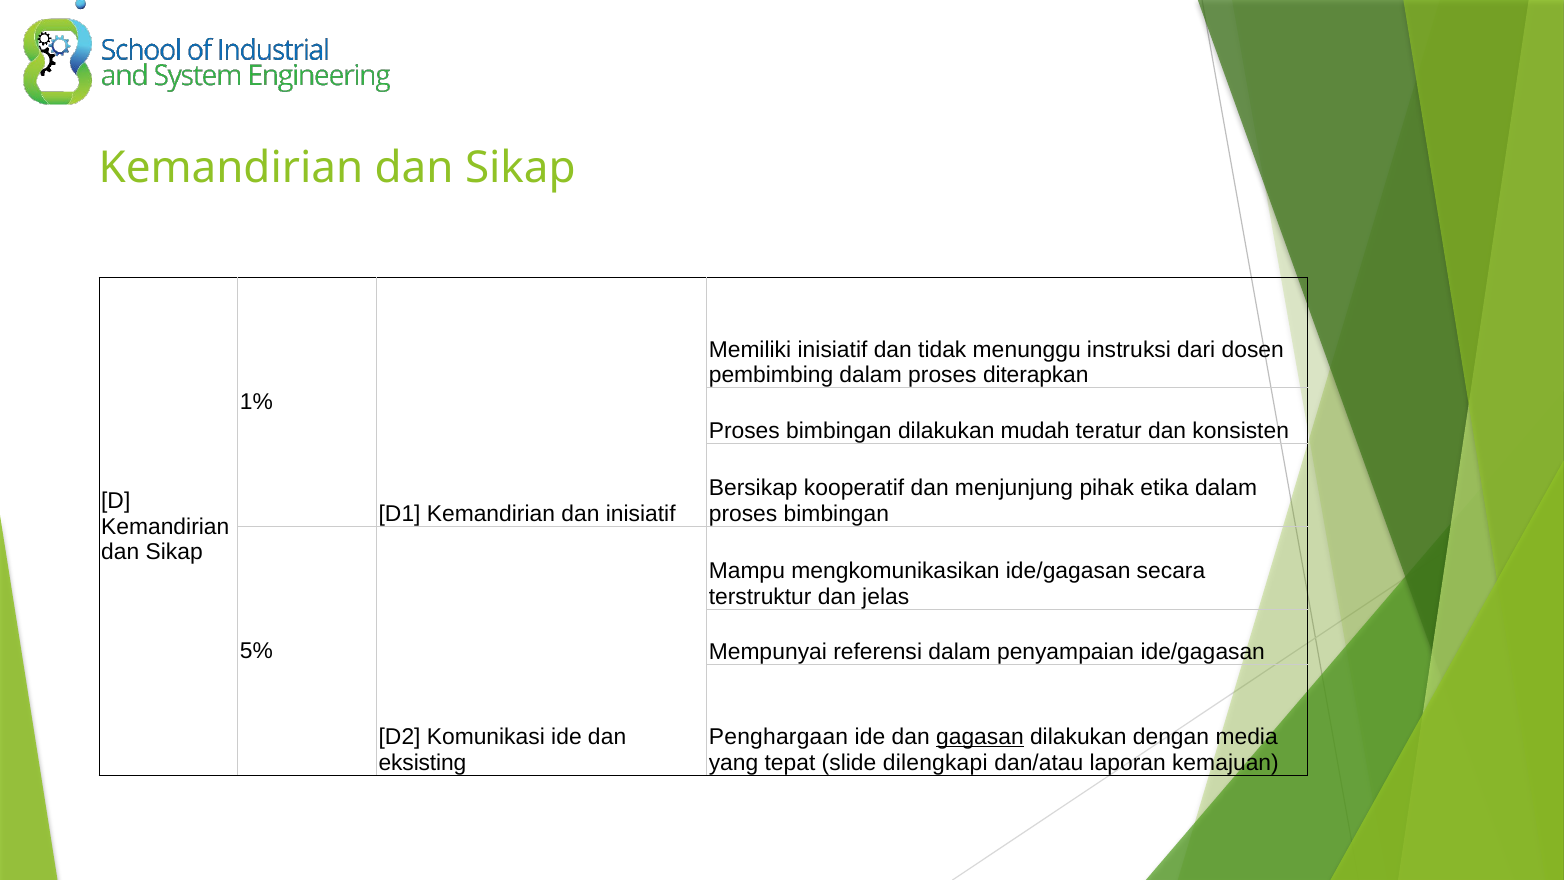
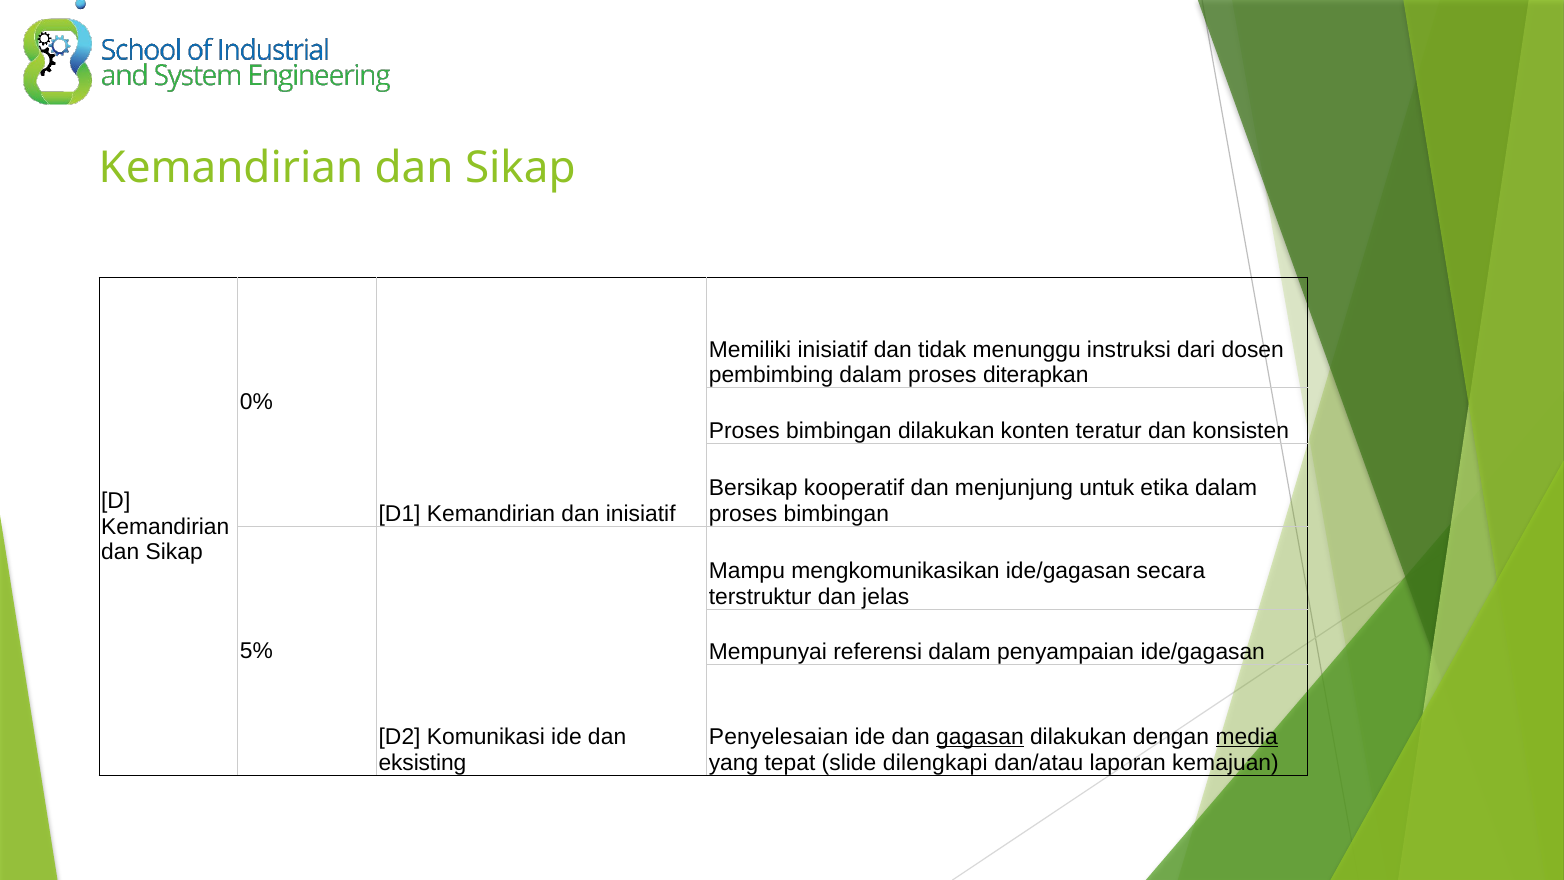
1%: 1% -> 0% (256, 402)
mudah: mudah -> konten (1035, 431)
pihak: pihak -> untuk (1107, 488)
Penghargaan: Penghargaan -> Penyelesaian (779, 737)
media underline: none -> present (1247, 737)
